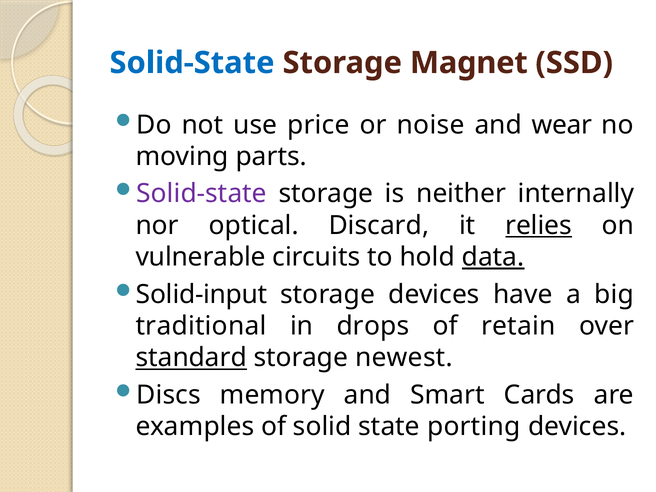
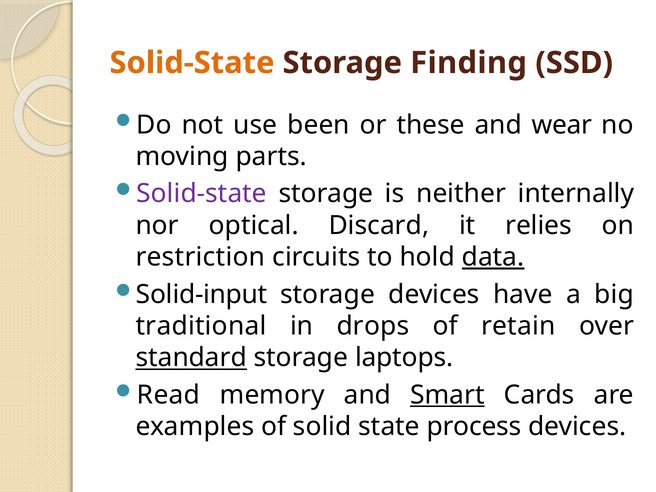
Solid-State colour: blue -> orange (192, 63)
Magnet: Magnet -> Finding (469, 63)
price: price -> been (319, 125)
noise: noise -> these (431, 125)
relies underline: present -> none (539, 225)
vulnerable: vulnerable -> restriction (200, 257)
newest: newest -> laptops (404, 358)
Discs: Discs -> Read (168, 395)
Smart underline: none -> present (447, 395)
porting: porting -> process (474, 427)
